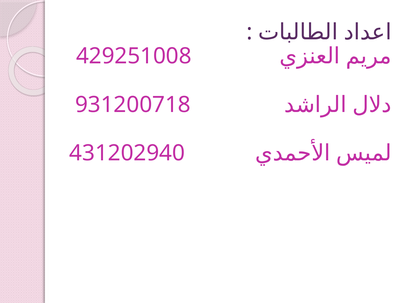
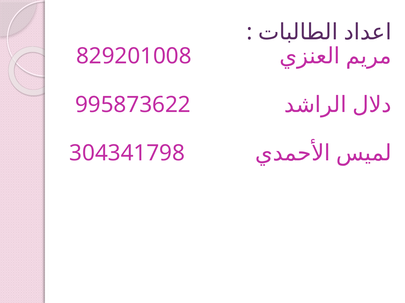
429251008: 429251008 -> 829201008 (134, 56)
931200718: 931200718 -> 995873622 (133, 105)
431202940: 431202940 -> 304341798 (127, 154)
